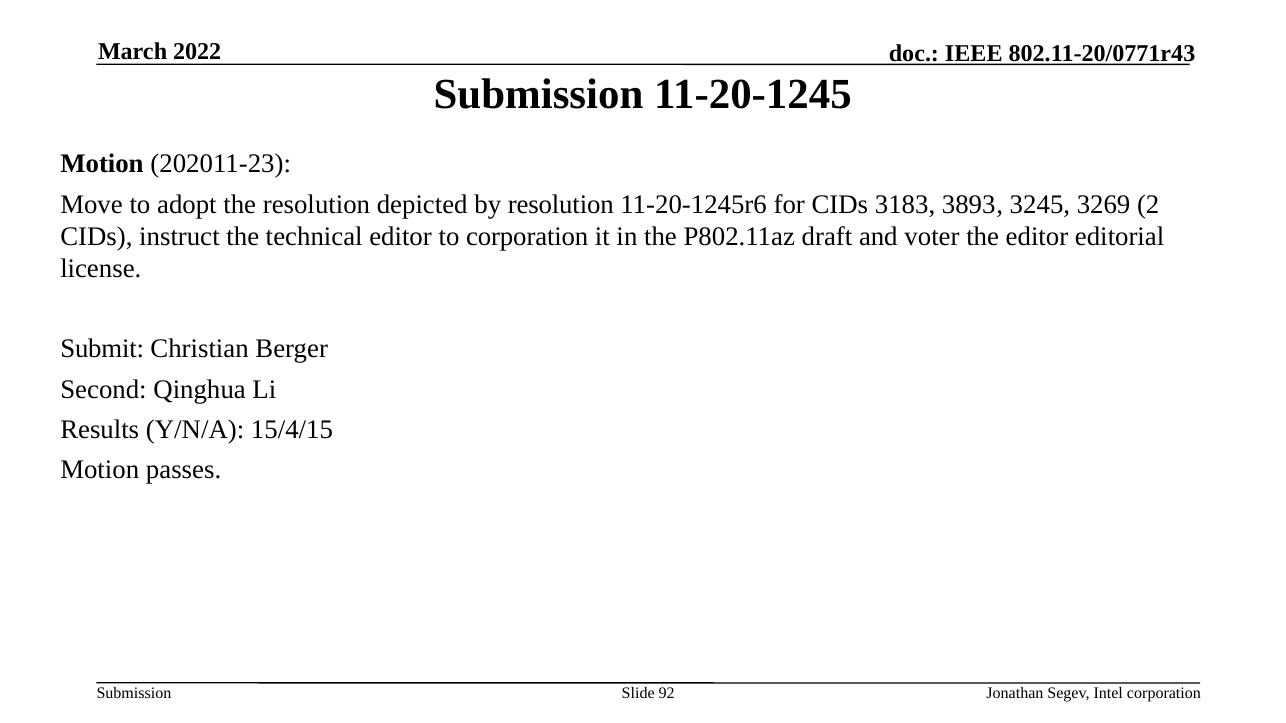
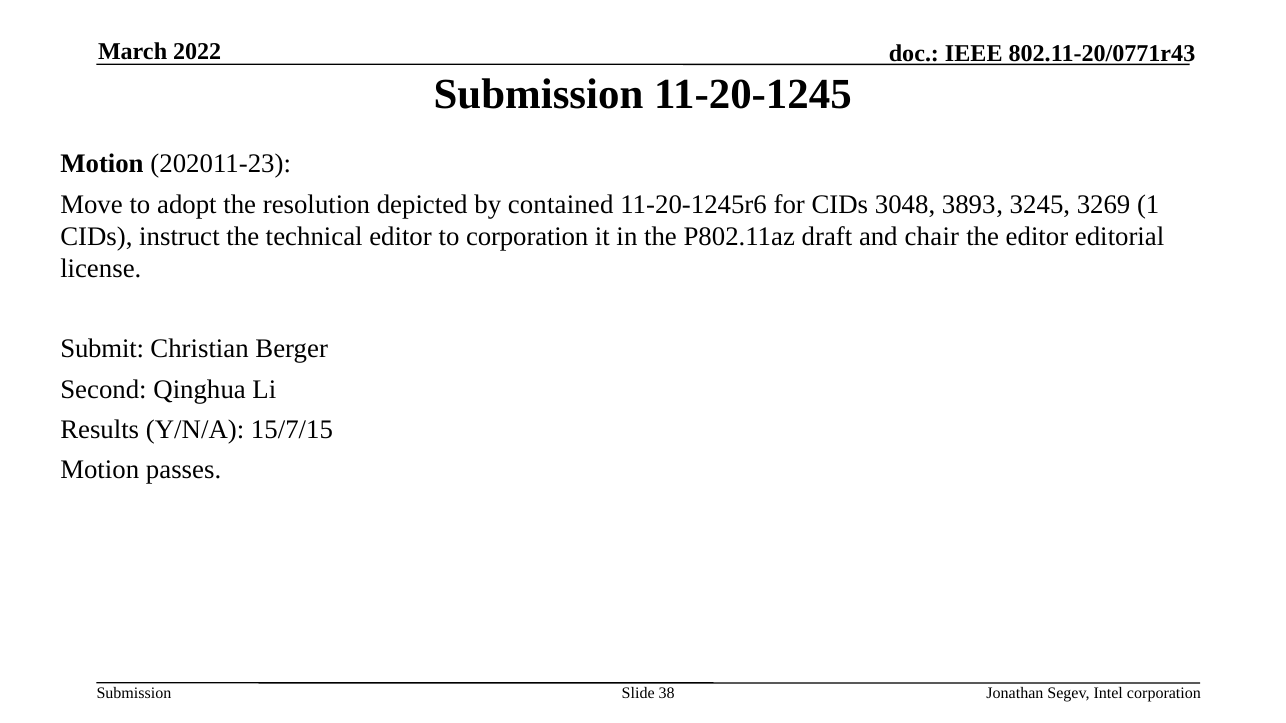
by resolution: resolution -> contained (561, 204)
3183: 3183 -> 3048 (905, 204)
2: 2 -> 1 (1148, 204)
voter: voter -> chair (932, 237)
15/4/15: 15/4/15 -> 15/7/15 (292, 430)
92: 92 -> 38 (667, 694)
